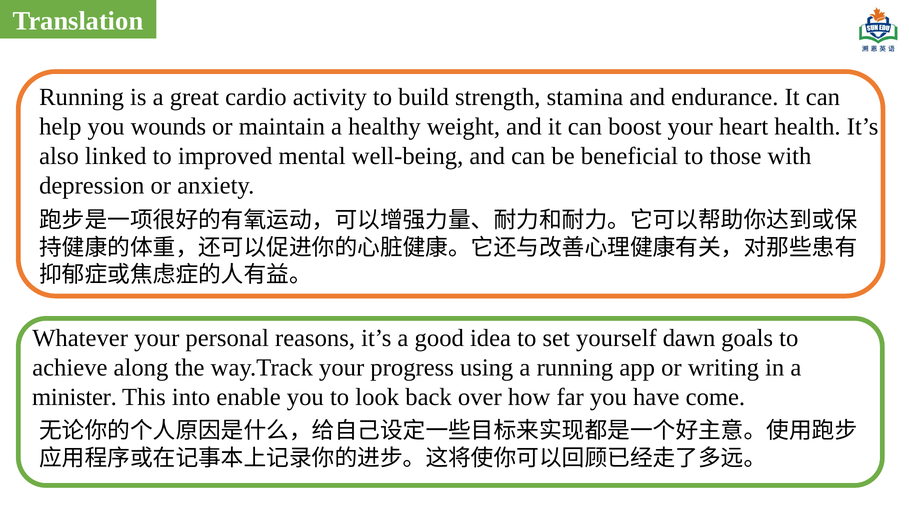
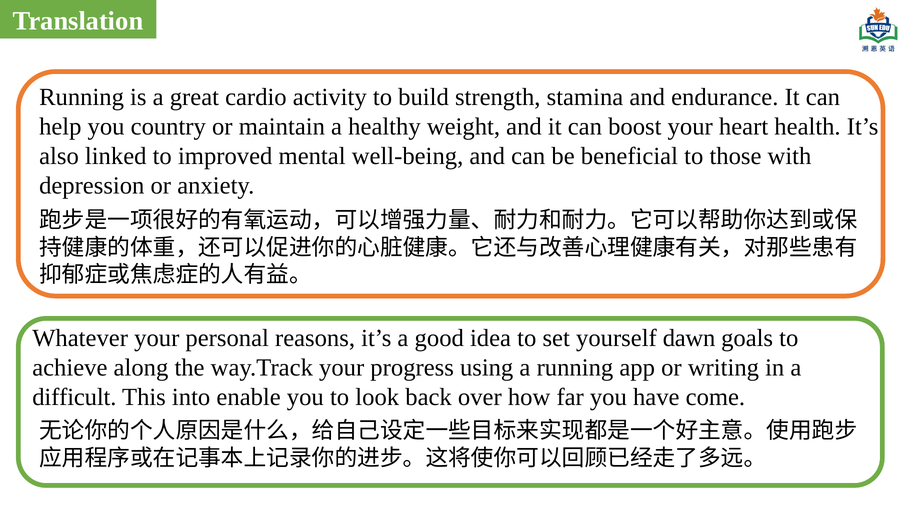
wounds: wounds -> country (168, 127)
minister: minister -> difficult (74, 398)
